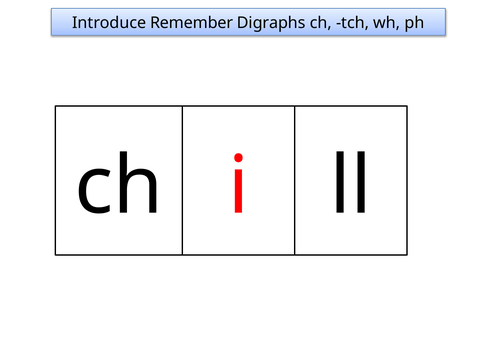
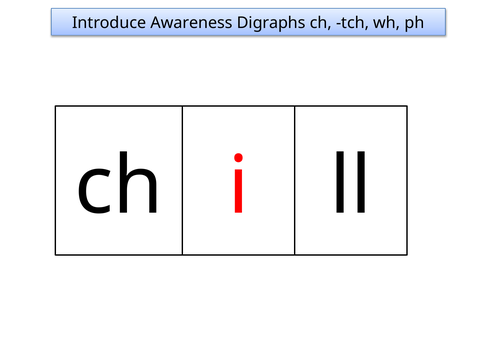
Remember: Remember -> Awareness (192, 23)
